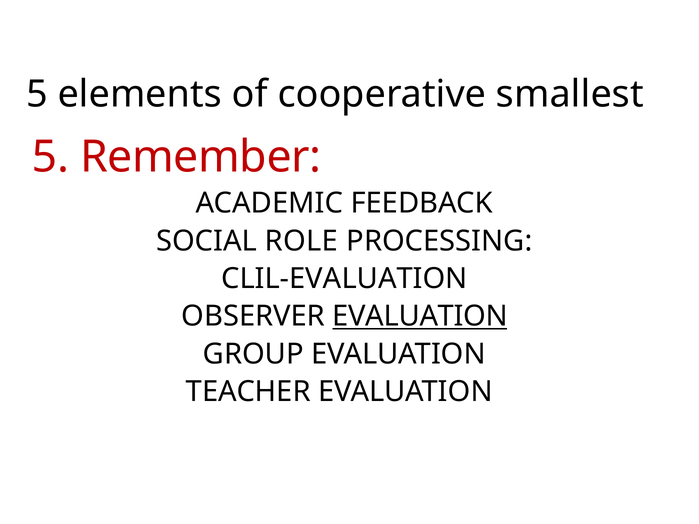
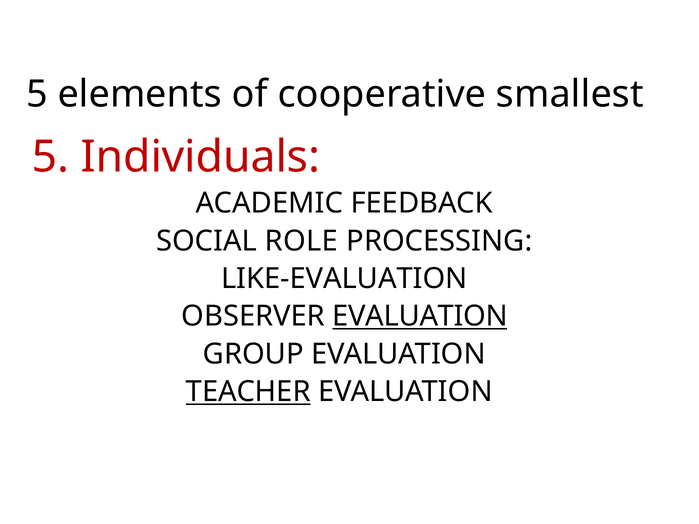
Remember: Remember -> Individuals (200, 157)
CLIL-EVALUATION: CLIL-EVALUATION -> LIKE-EVALUATION (344, 279)
TEACHER underline: none -> present (248, 392)
